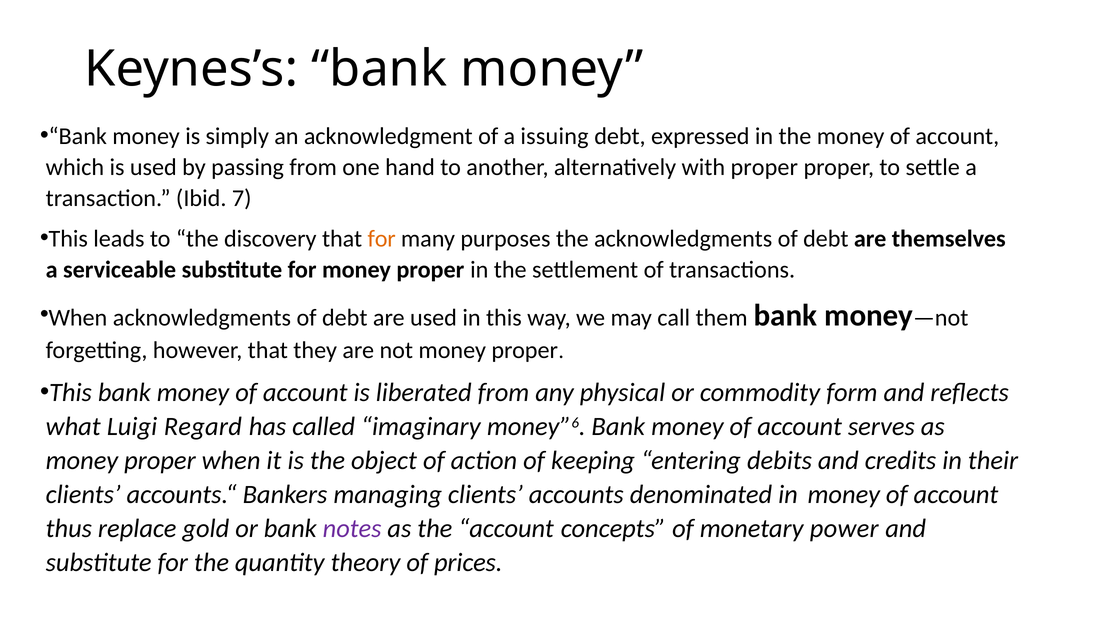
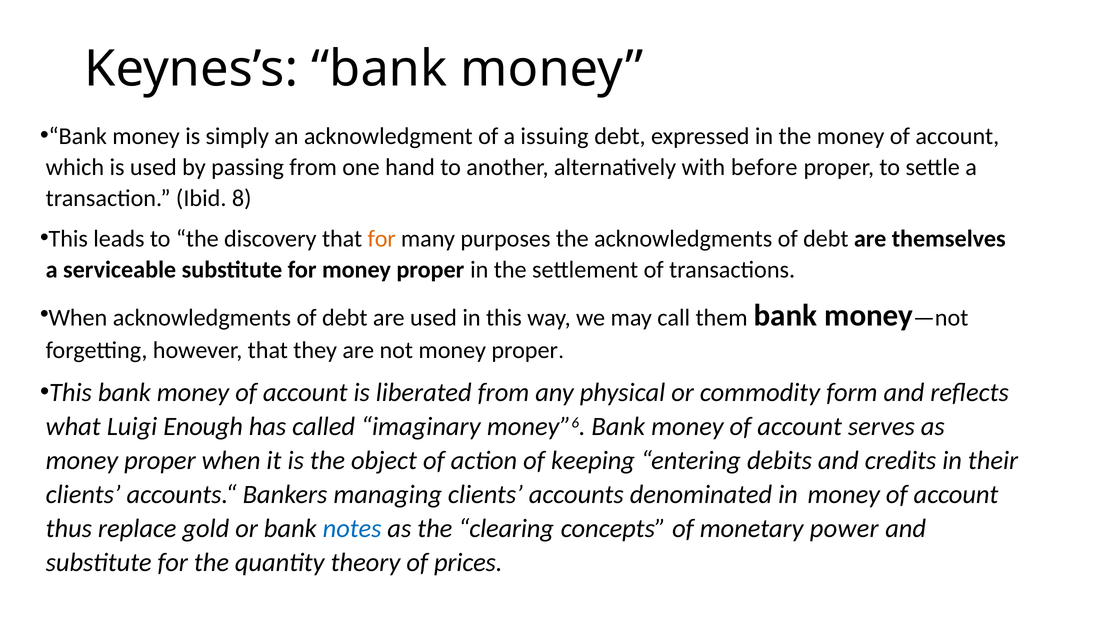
with proper: proper -> before (764, 167)
7: 7 -> 8 (242, 198)
Regard: Regard -> Enough (203, 427)
notes colour: purple -> blue (352, 529)
the account: account -> clearing (506, 529)
